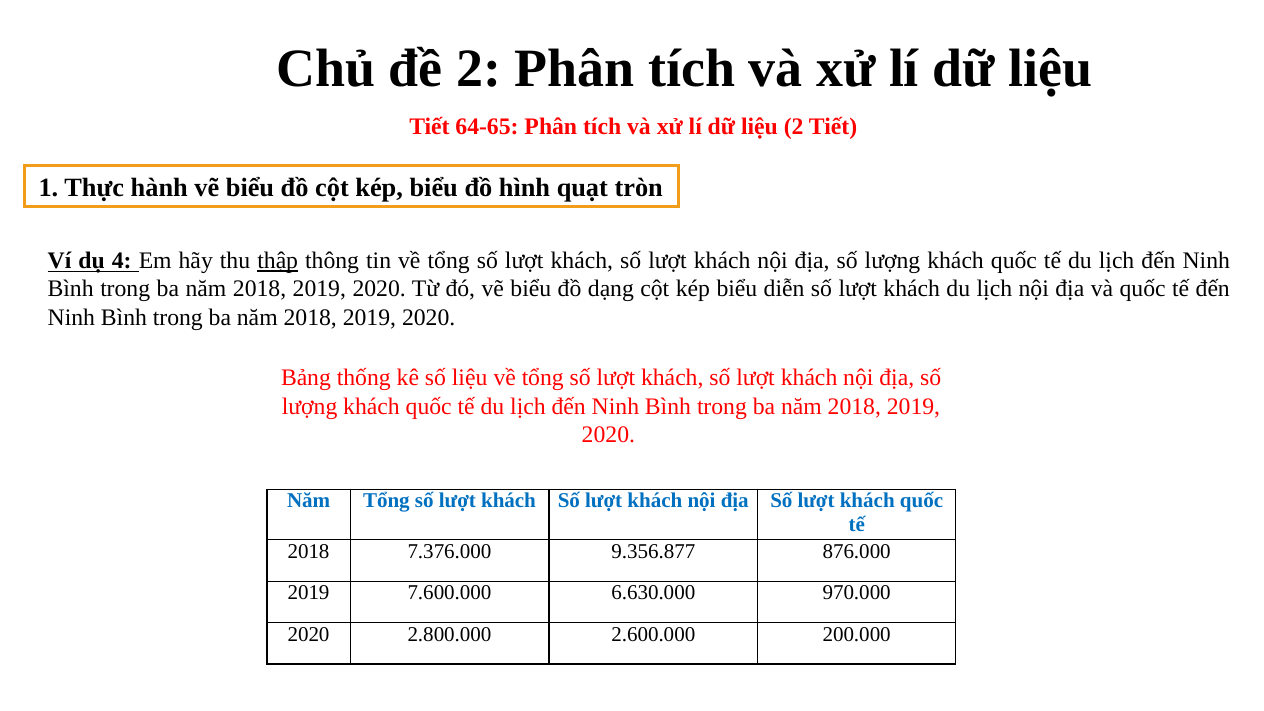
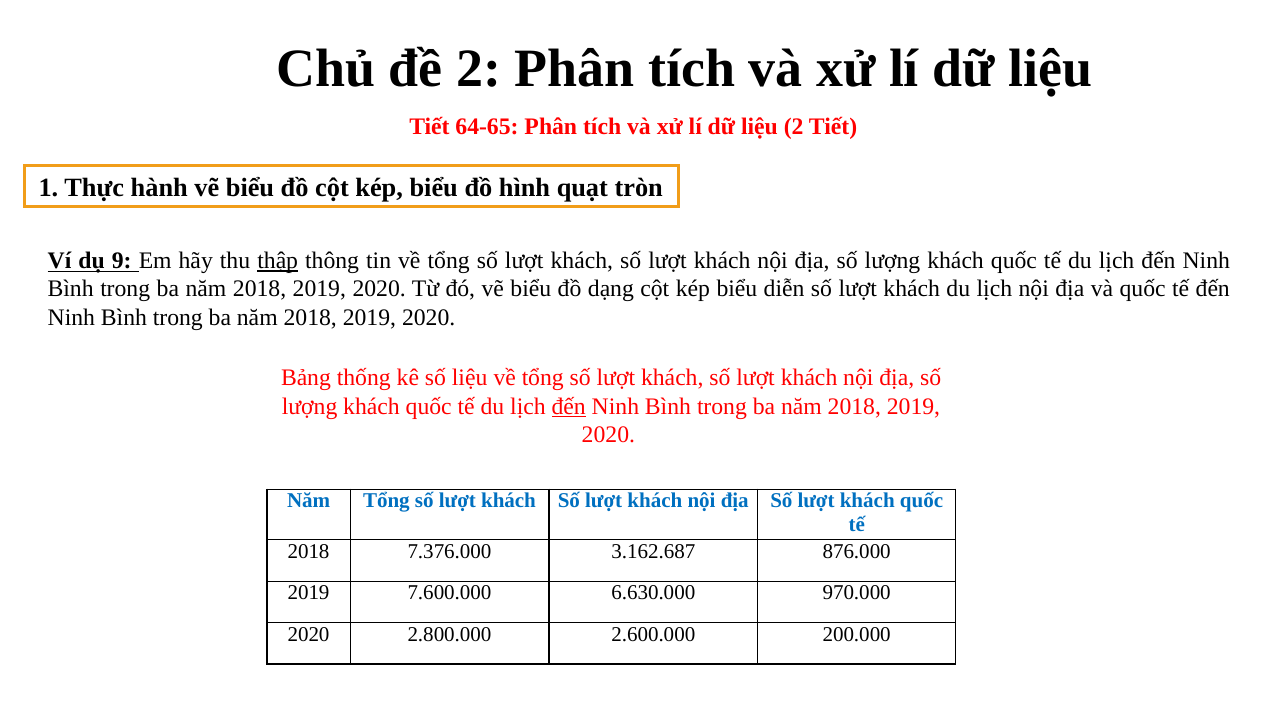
4: 4 -> 9 (122, 261)
đến underline: none -> present (569, 406)
9.356.877: 9.356.877 -> 3.162.687 (653, 552)
